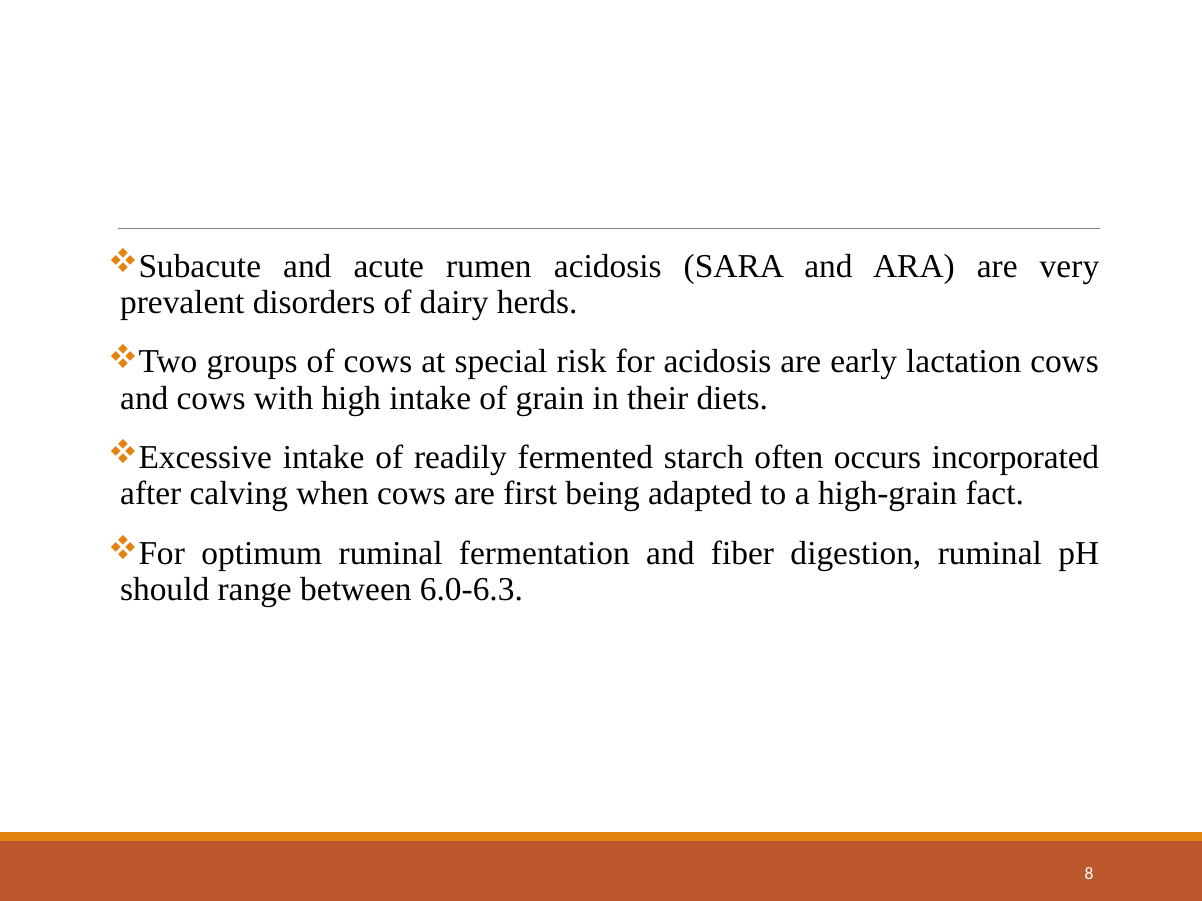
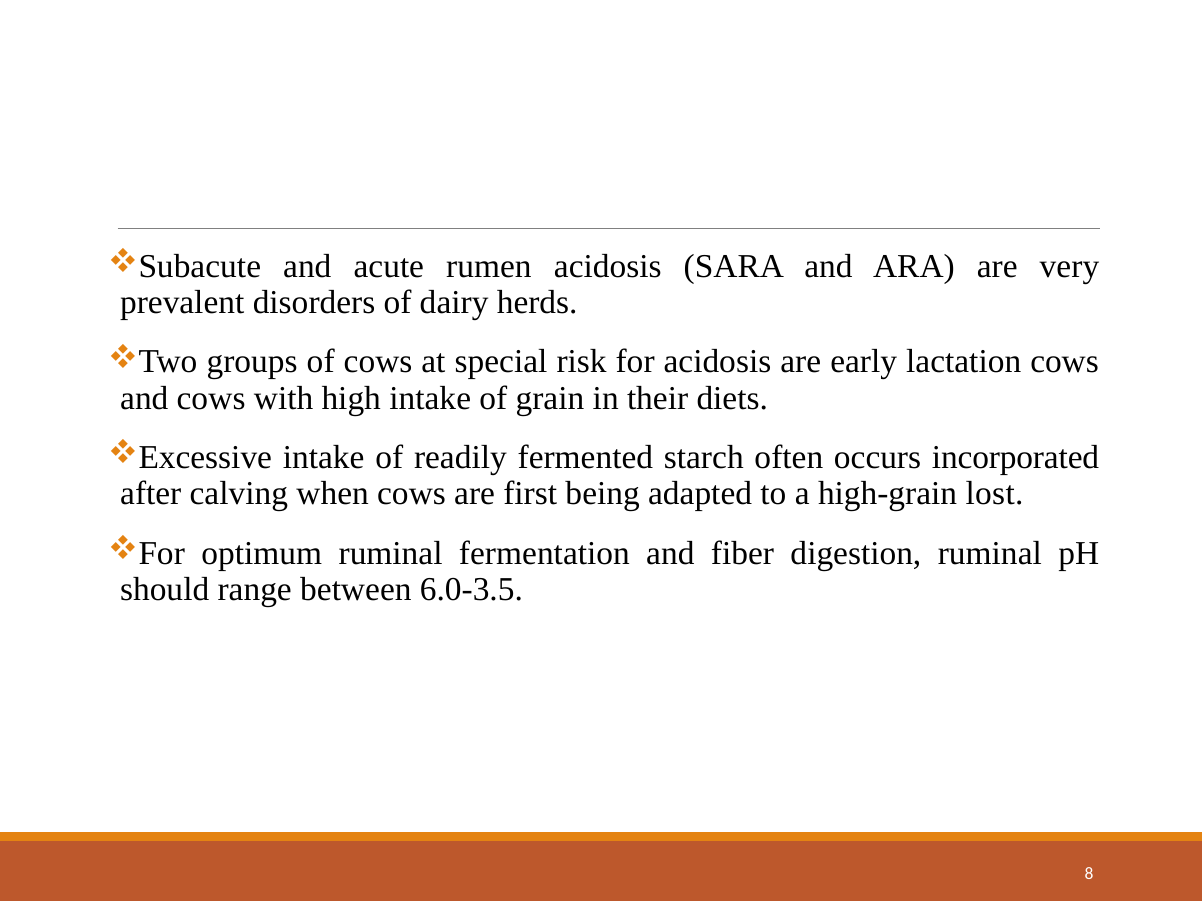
fact: fact -> lost (995, 494)
6.0-6.3: 6.0-6.3 -> 6.0-3.5 (471, 589)
